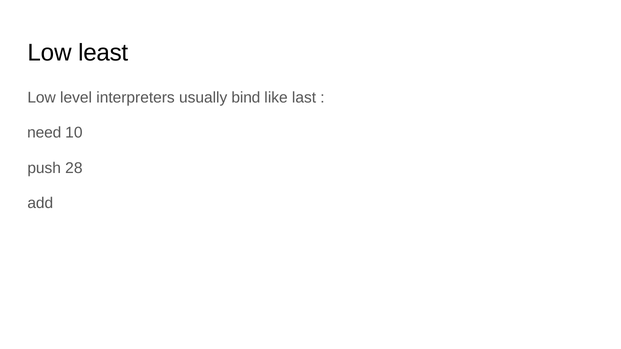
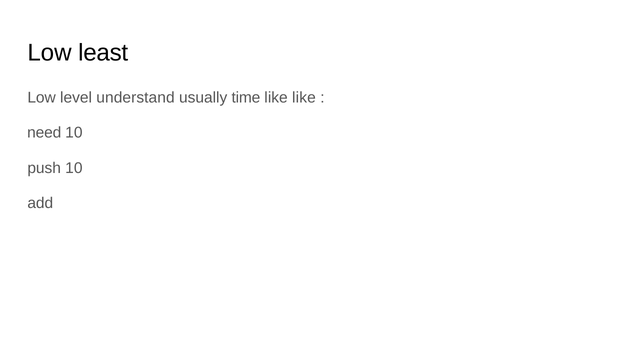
interpreters: interpreters -> understand (135, 98)
bind: bind -> time (246, 98)
like last: last -> like (304, 98)
push 28: 28 -> 10 (74, 168)
